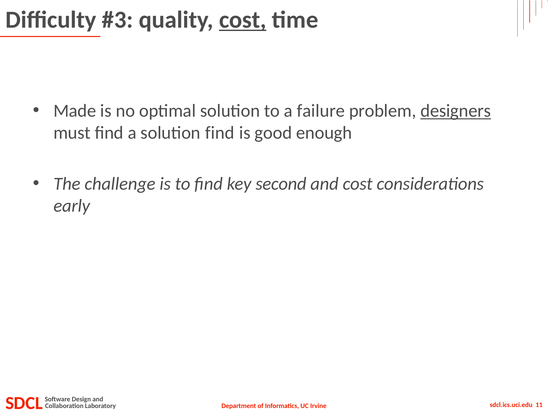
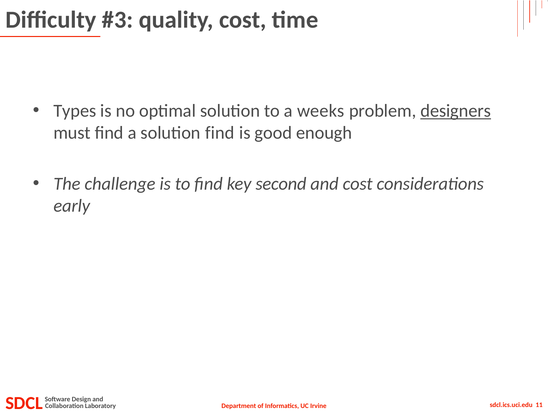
cost underline: present -> none (243, 20)
Made: Made -> Types (75, 111)
failure: failure -> weeks (321, 111)
